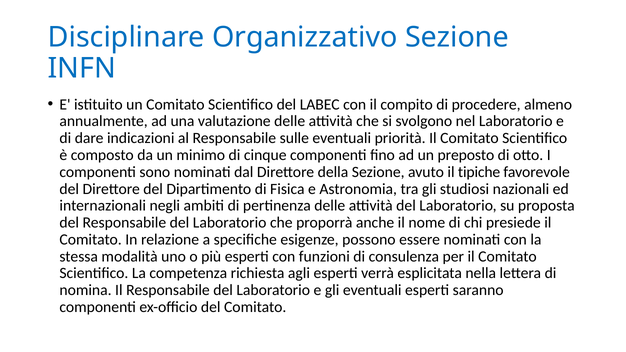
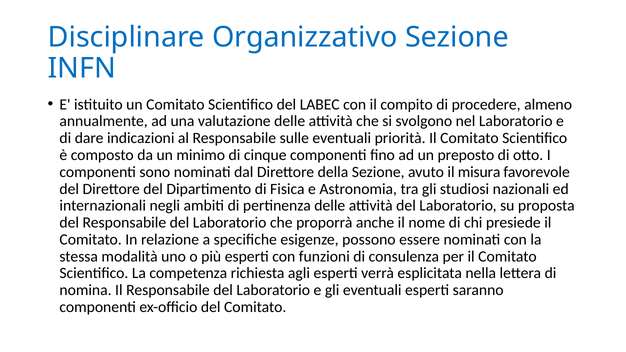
tipiche: tipiche -> misura (479, 172)
